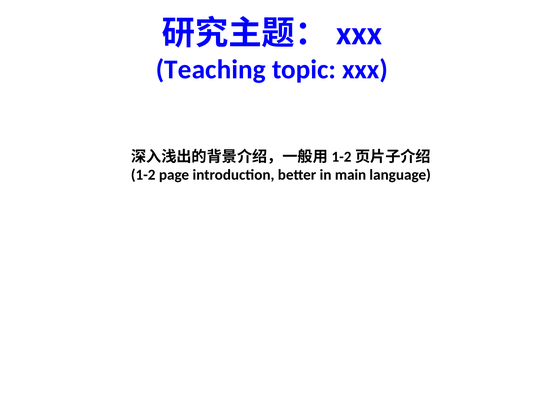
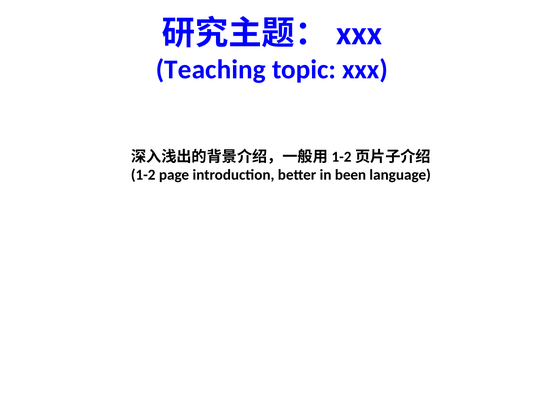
main: main -> been (350, 175)
